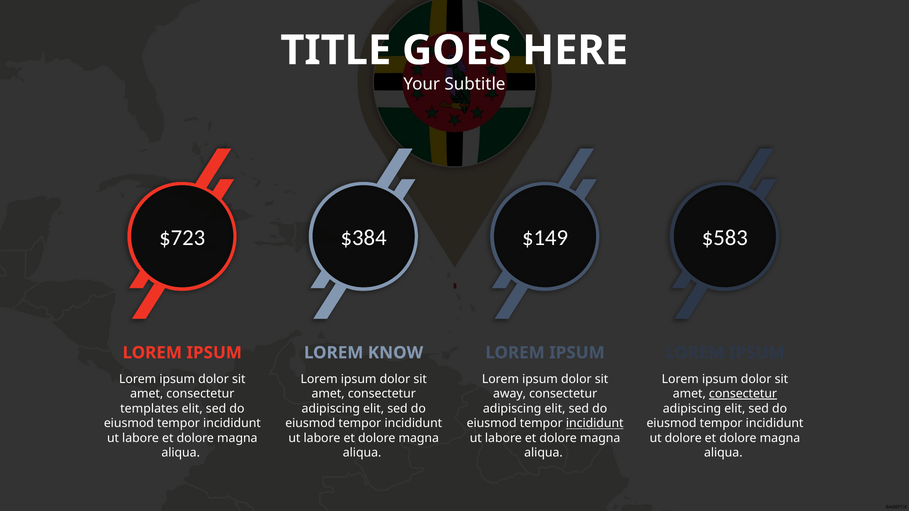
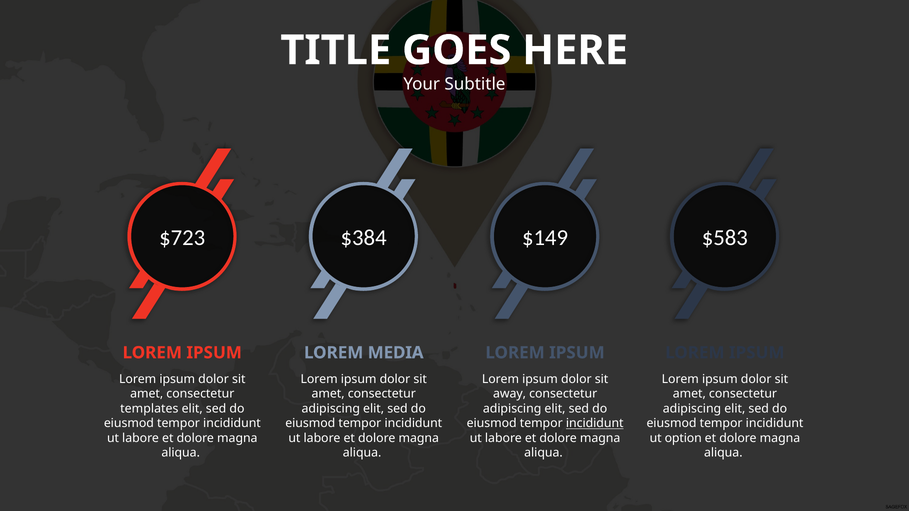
KNOW: KNOW -> MEDIA (396, 353)
consectetur underline: present -> none (743, 394)
ut dolore: dolore -> option (683, 438)
